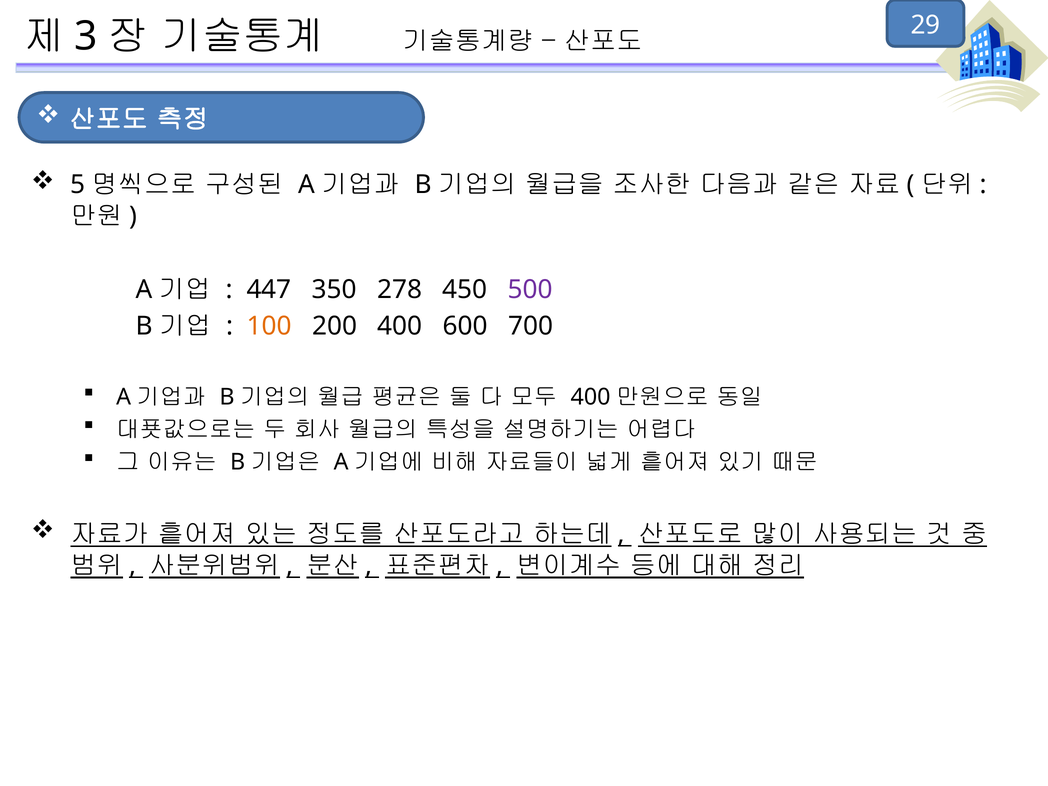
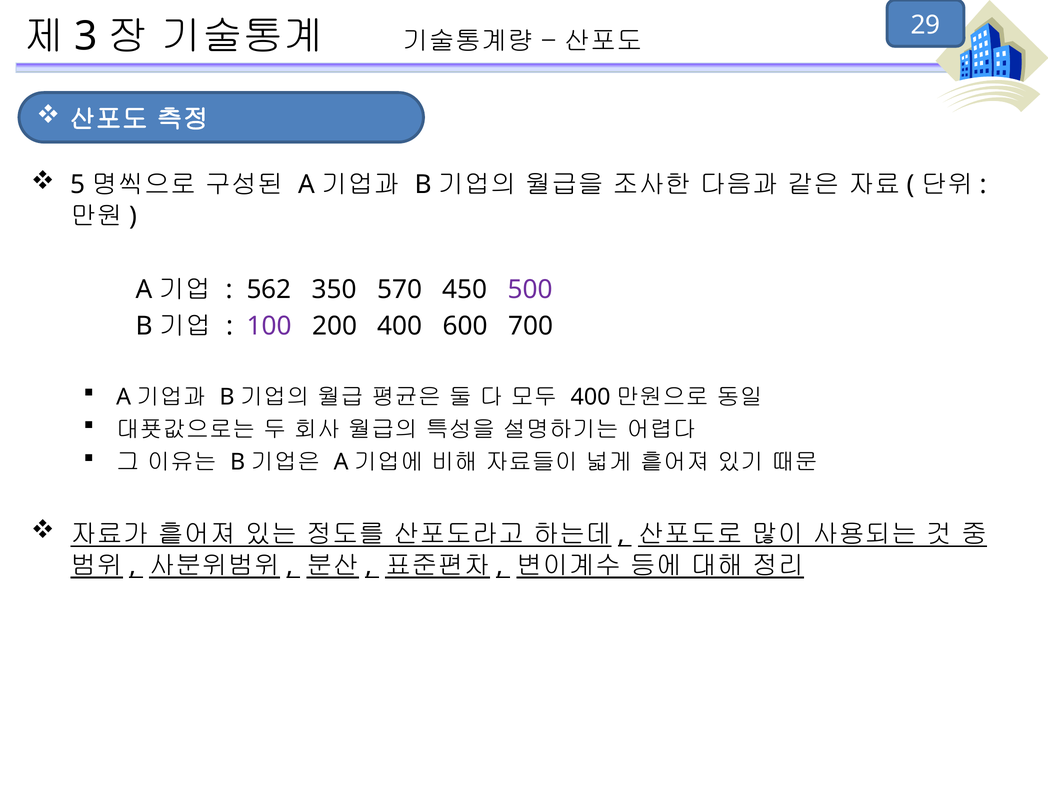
447: 447 -> 562 (269, 289)
278: 278 -> 570 (400, 289)
100 colour: orange -> purple (269, 326)
